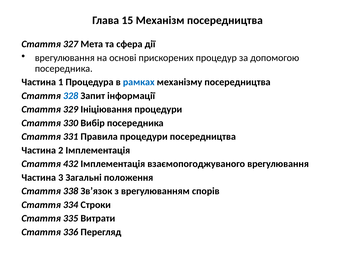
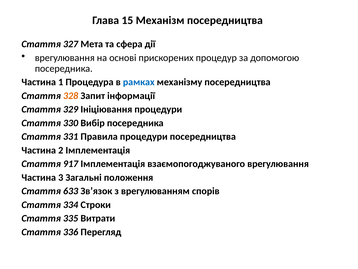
328 colour: blue -> orange (71, 96)
432: 432 -> 917 (71, 164)
338: 338 -> 633 (71, 191)
